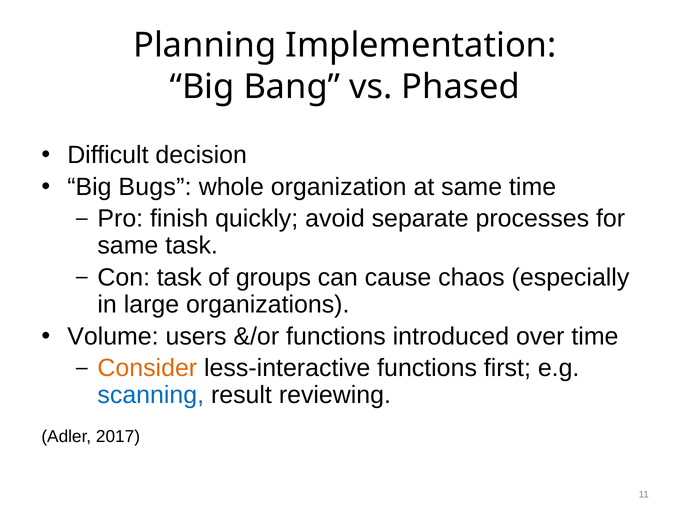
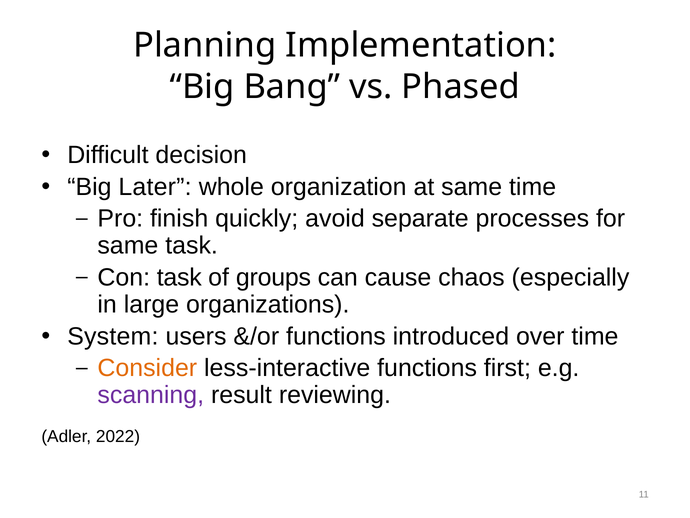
Bugs: Bugs -> Later (155, 187)
Volume: Volume -> System (113, 336)
scanning colour: blue -> purple (151, 395)
2017: 2017 -> 2022 (118, 436)
